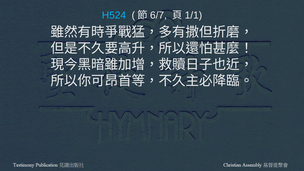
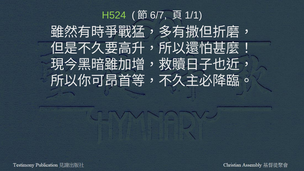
H524 colour: light blue -> light green (114, 15)
